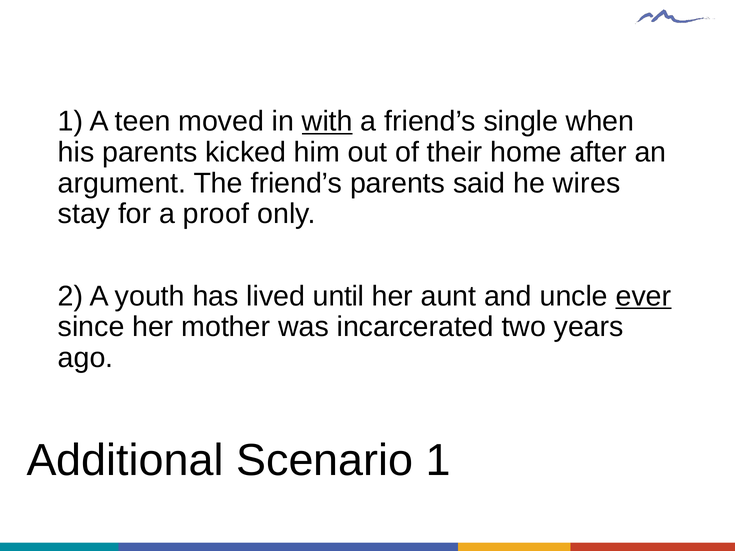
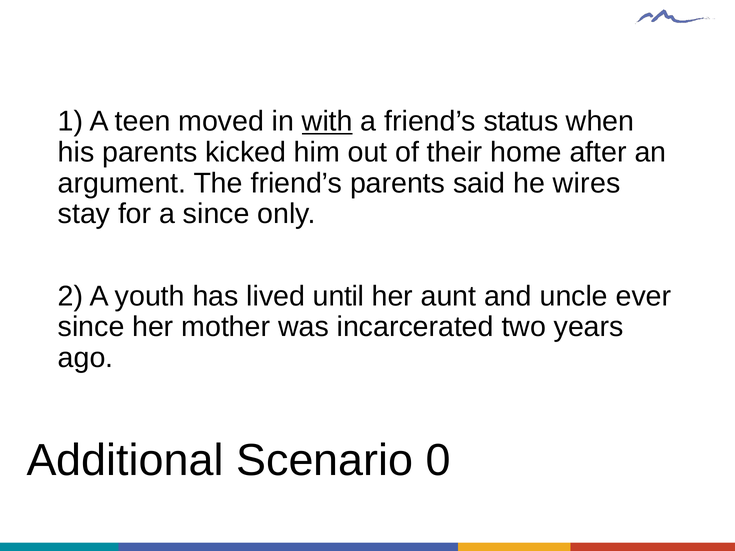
single: single -> status (521, 121)
a proof: proof -> since (216, 214)
ever underline: present -> none (643, 296)
Scenario 1: 1 -> 0 (438, 461)
